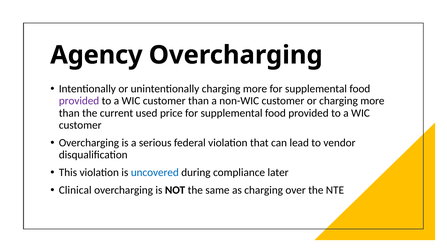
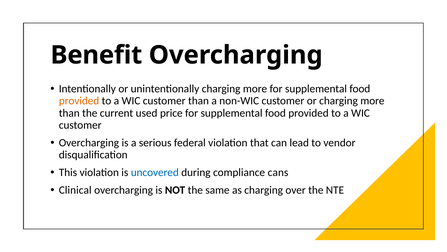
Agency: Agency -> Benefit (96, 55)
provided colour: purple -> orange (79, 101)
later: later -> cans (278, 172)
